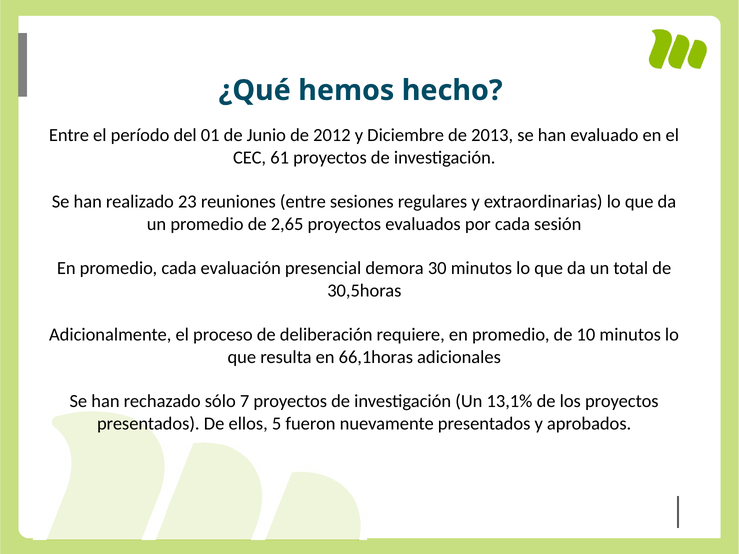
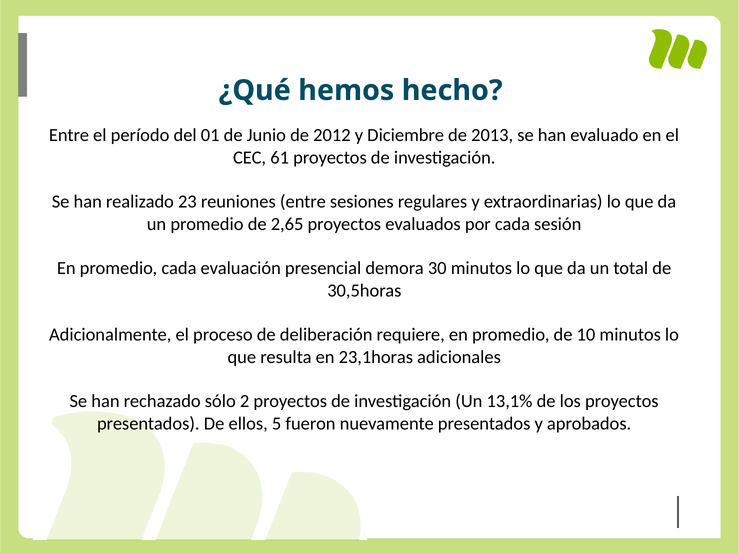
66,1horas: 66,1horas -> 23,1horas (376, 357)
7: 7 -> 2 (245, 401)
